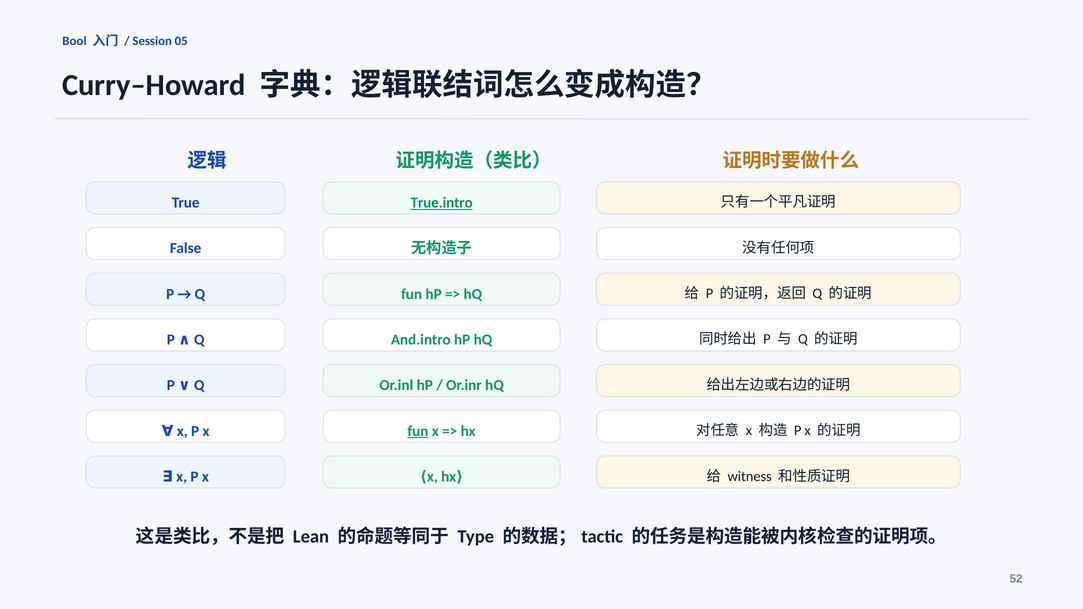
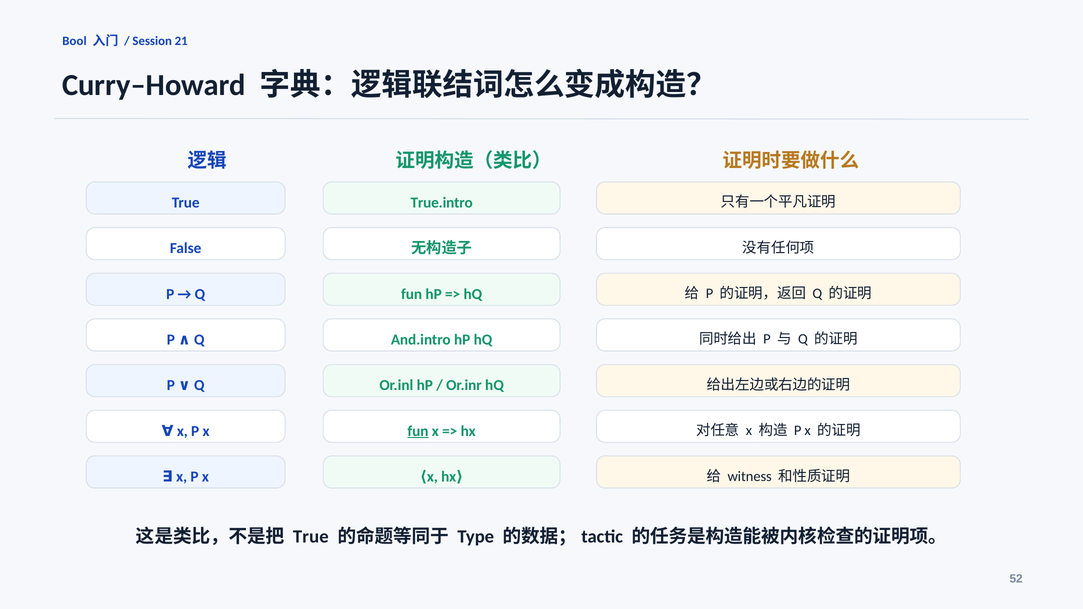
05: 05 -> 21 (181, 41)
True.intro underline: present -> none (442, 203)
Lean: Lean -> True (311, 537)
